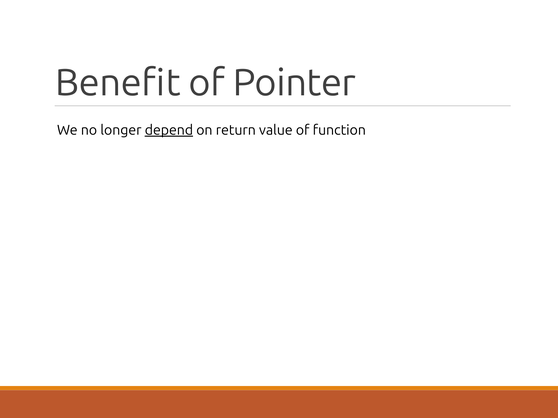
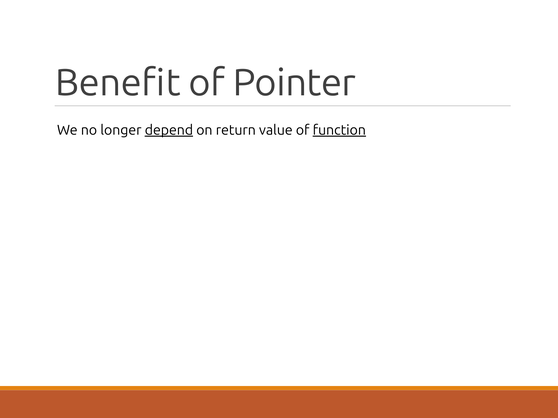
function underline: none -> present (339, 130)
